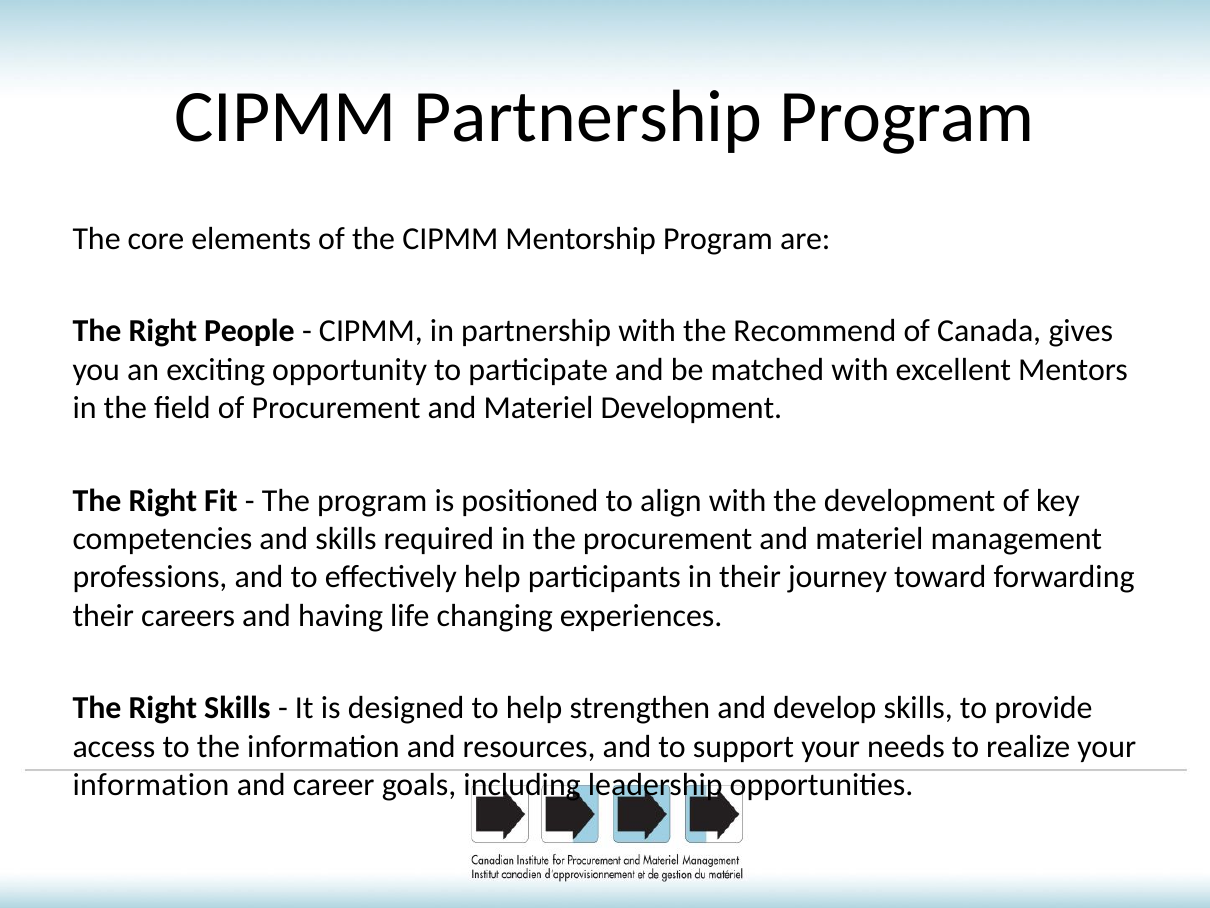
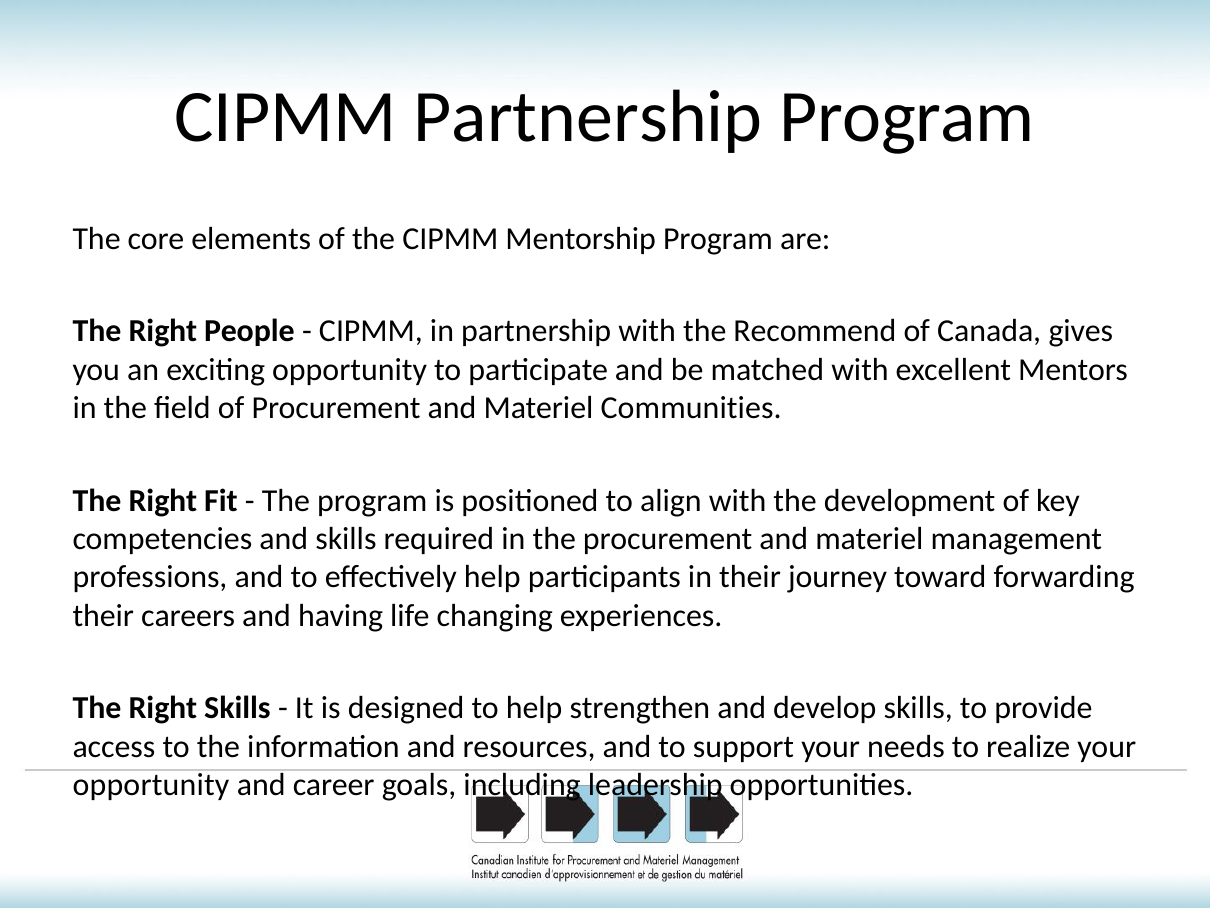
Materiel Development: Development -> Communities (691, 408)
information: information -> opportunity (151, 785)
